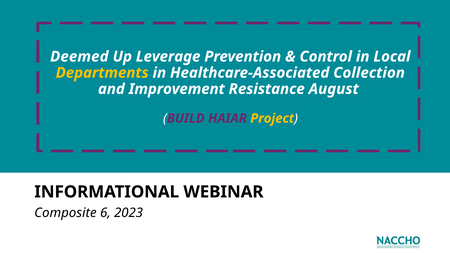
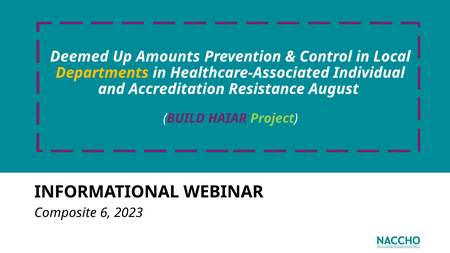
Leverage: Leverage -> Amounts (168, 57)
Collection: Collection -> Individual (369, 73)
Improvement: Improvement -> Accreditation (177, 89)
Project colour: yellow -> light green (272, 118)
